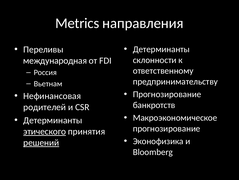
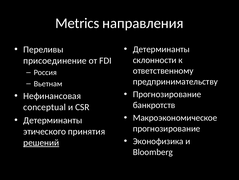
международная: международная -> присоединение (55, 60)
родителей: родителей -> conceptual (45, 107)
этического underline: present -> none (45, 131)
